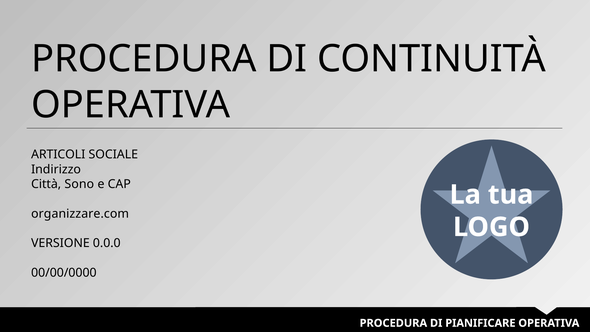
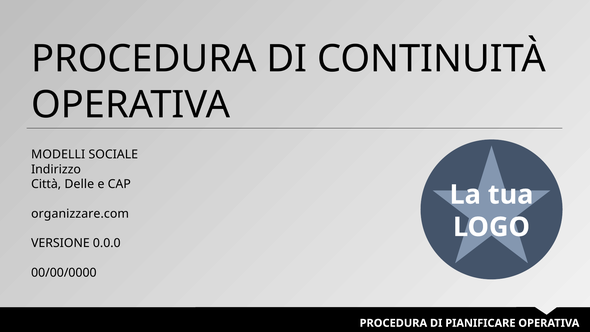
ARTICOLI: ARTICOLI -> MODELLI (58, 155)
Sono: Sono -> Delle (79, 184)
